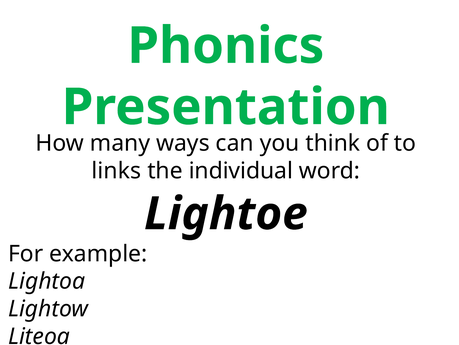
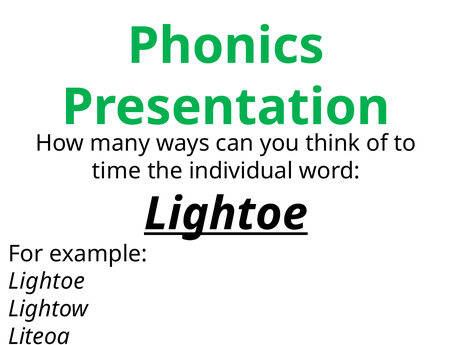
links: links -> time (116, 171)
Lightoe underline: none -> present (226, 214)
Lightoa: Lightoa -> Lightoe (47, 281)
